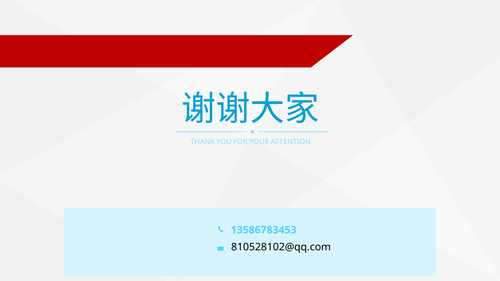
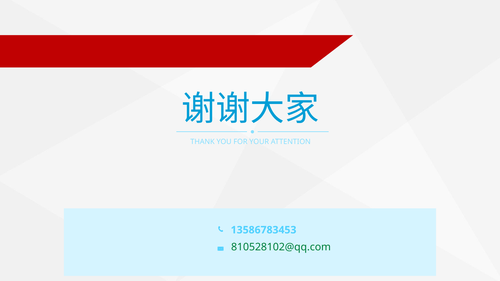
810528102@qq.com colour: black -> green (281, 247)
